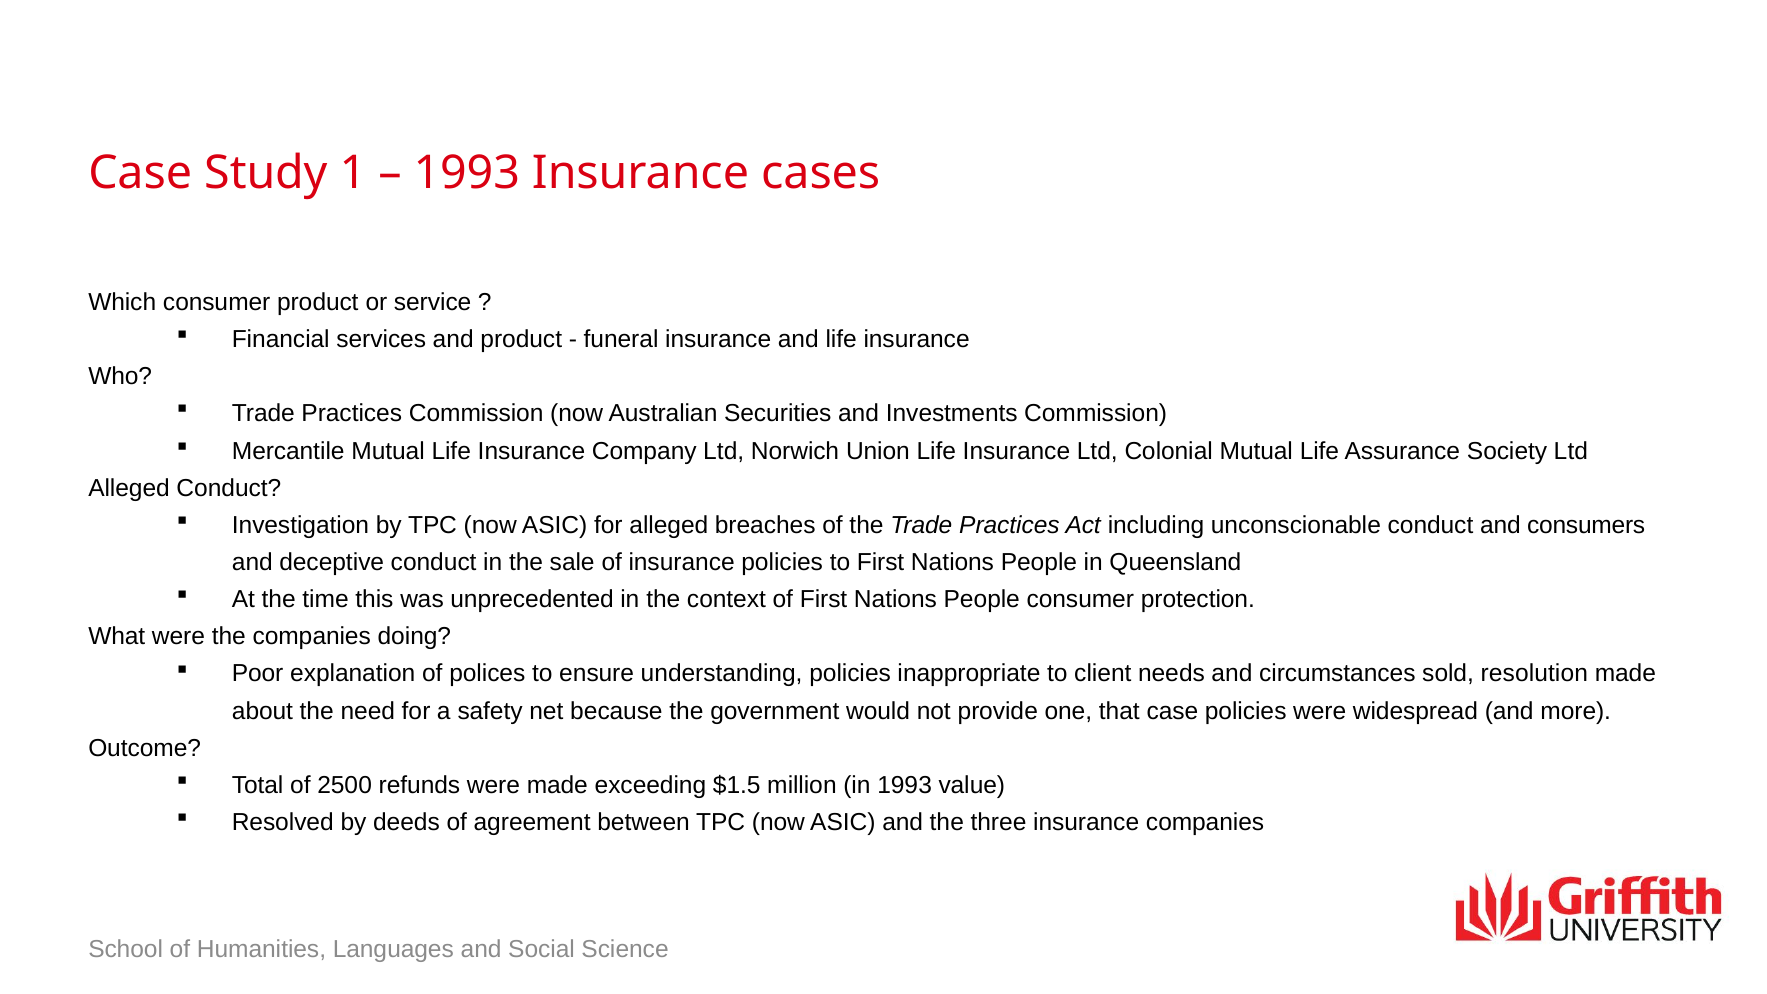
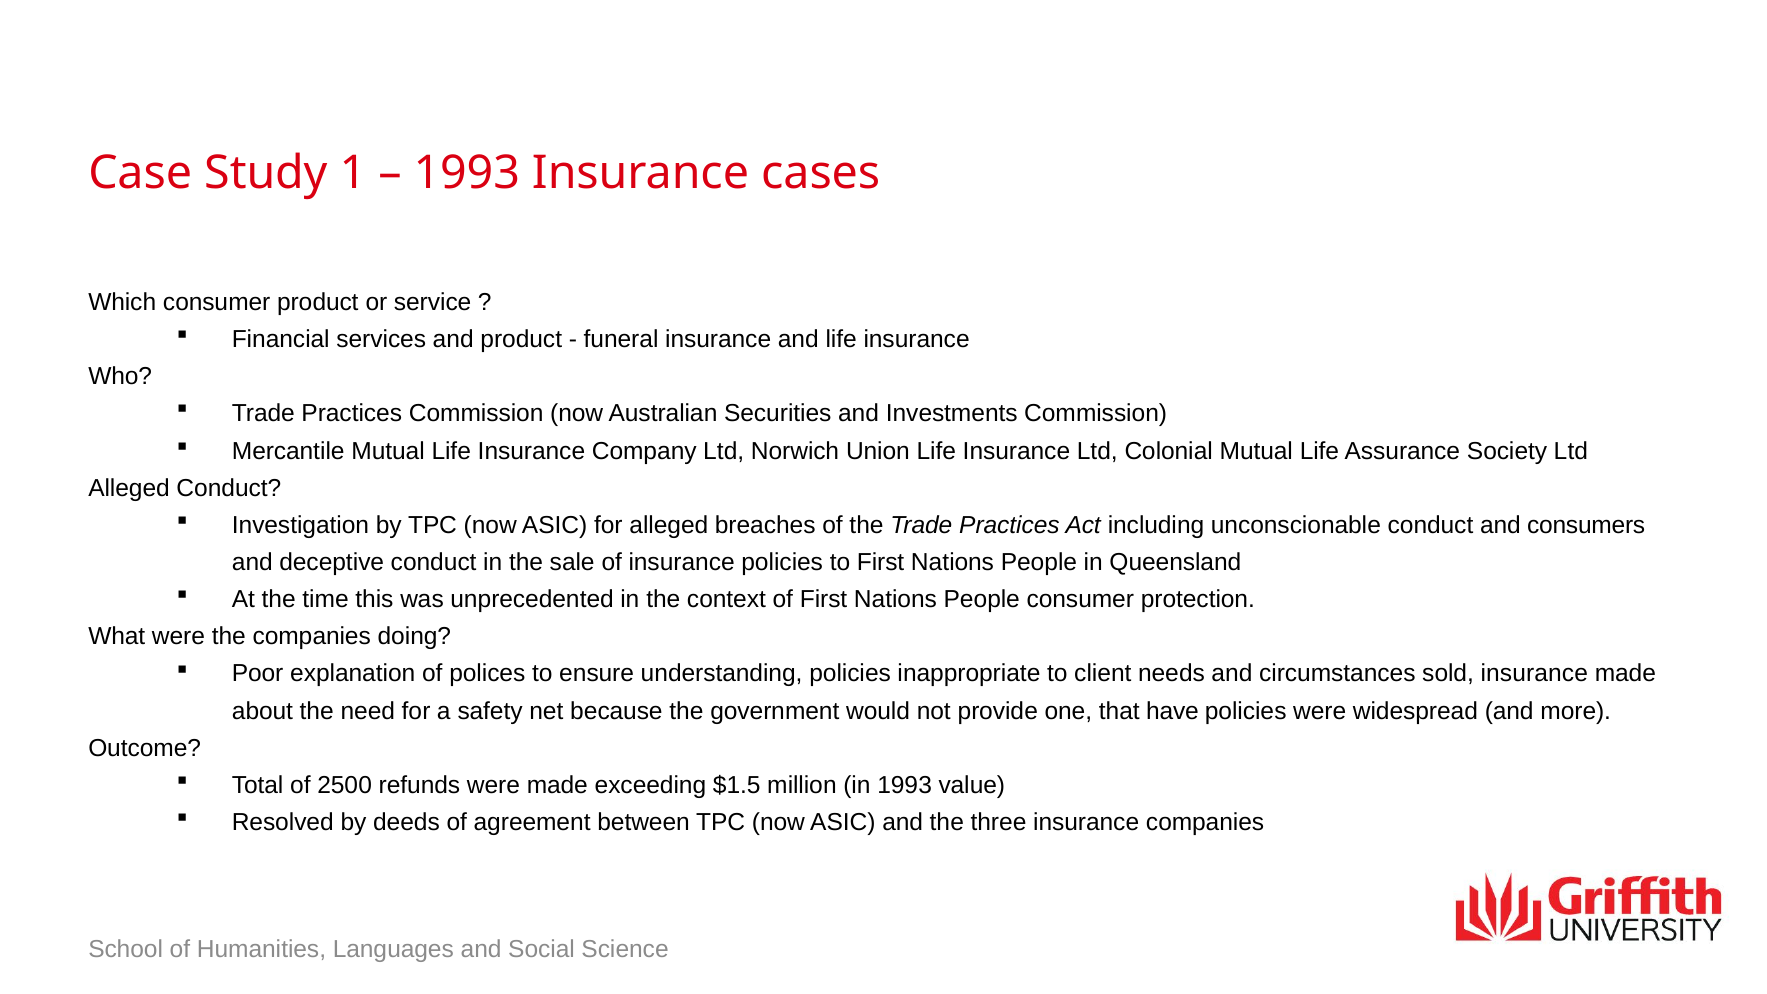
sold resolution: resolution -> insurance (1534, 674)
that case: case -> have (1172, 711)
